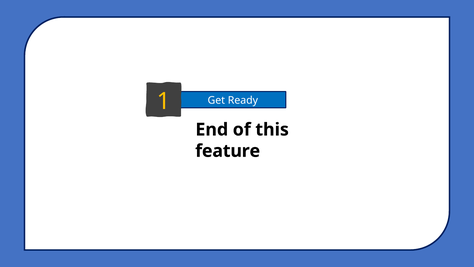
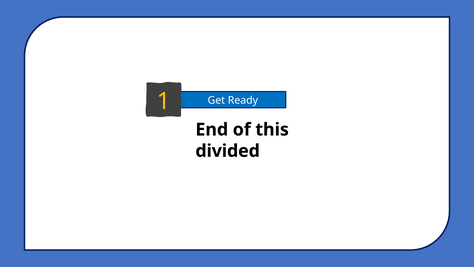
feature: feature -> divided (228, 151)
